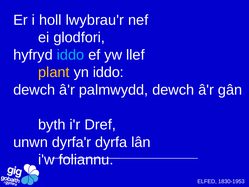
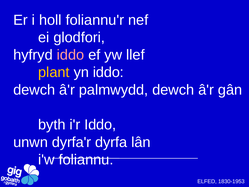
lwybrau'r: lwybrau'r -> foliannu'r (95, 20)
iddo colour: light blue -> pink (70, 55)
i'r Dref: Dref -> Iddo (100, 125)
